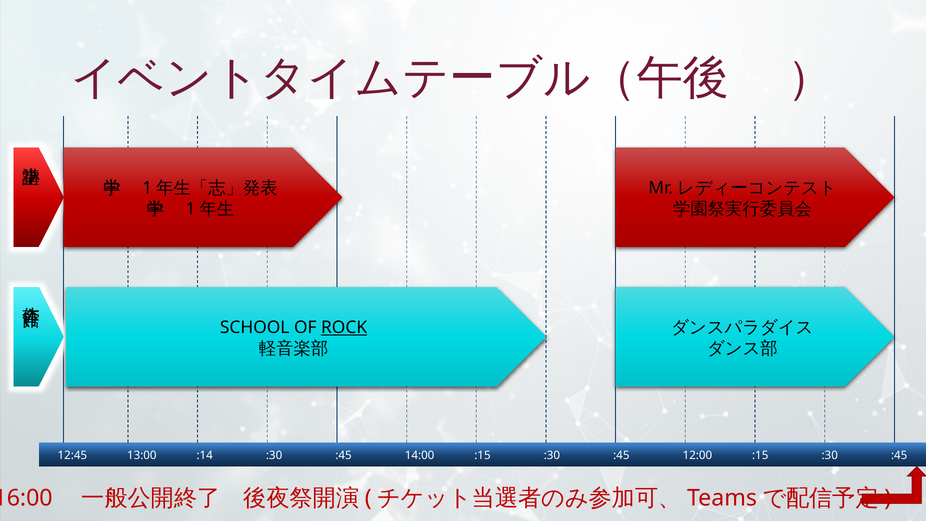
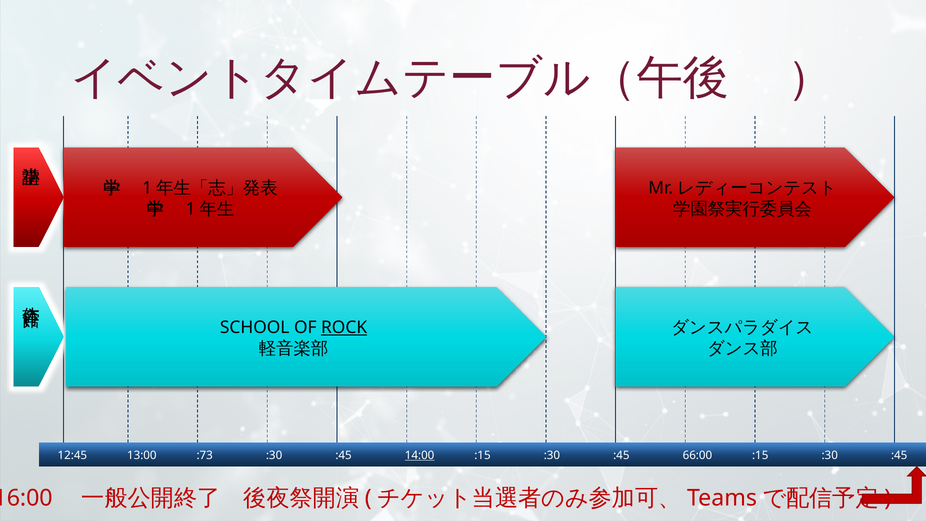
:14: :14 -> :73 (205, 455)
14:00 underline: none -> present (420, 455)
12:00: 12:00 -> 66:00 (697, 455)
